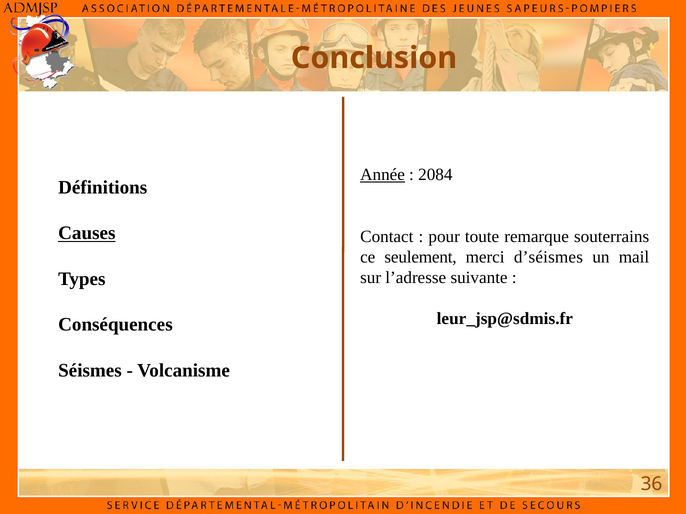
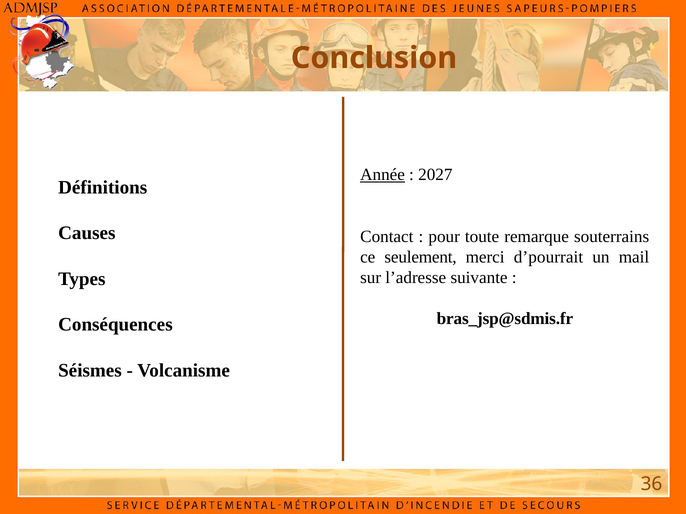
2084: 2084 -> 2027 (435, 175)
Causes underline: present -> none (87, 233)
d’séismes: d’séismes -> d’pourrait (549, 257)
leur_jsp@sdmis.fr: leur_jsp@sdmis.fr -> bras_jsp@sdmis.fr (505, 319)
